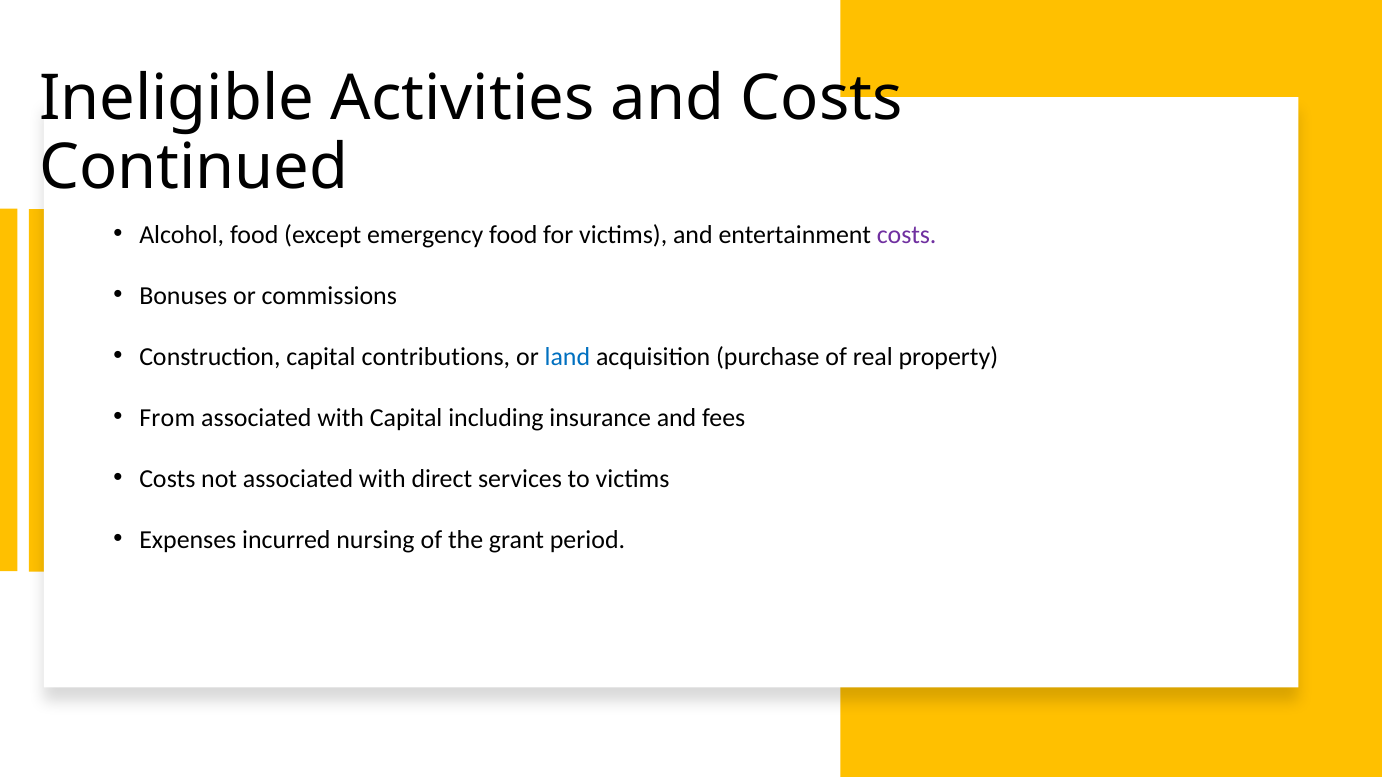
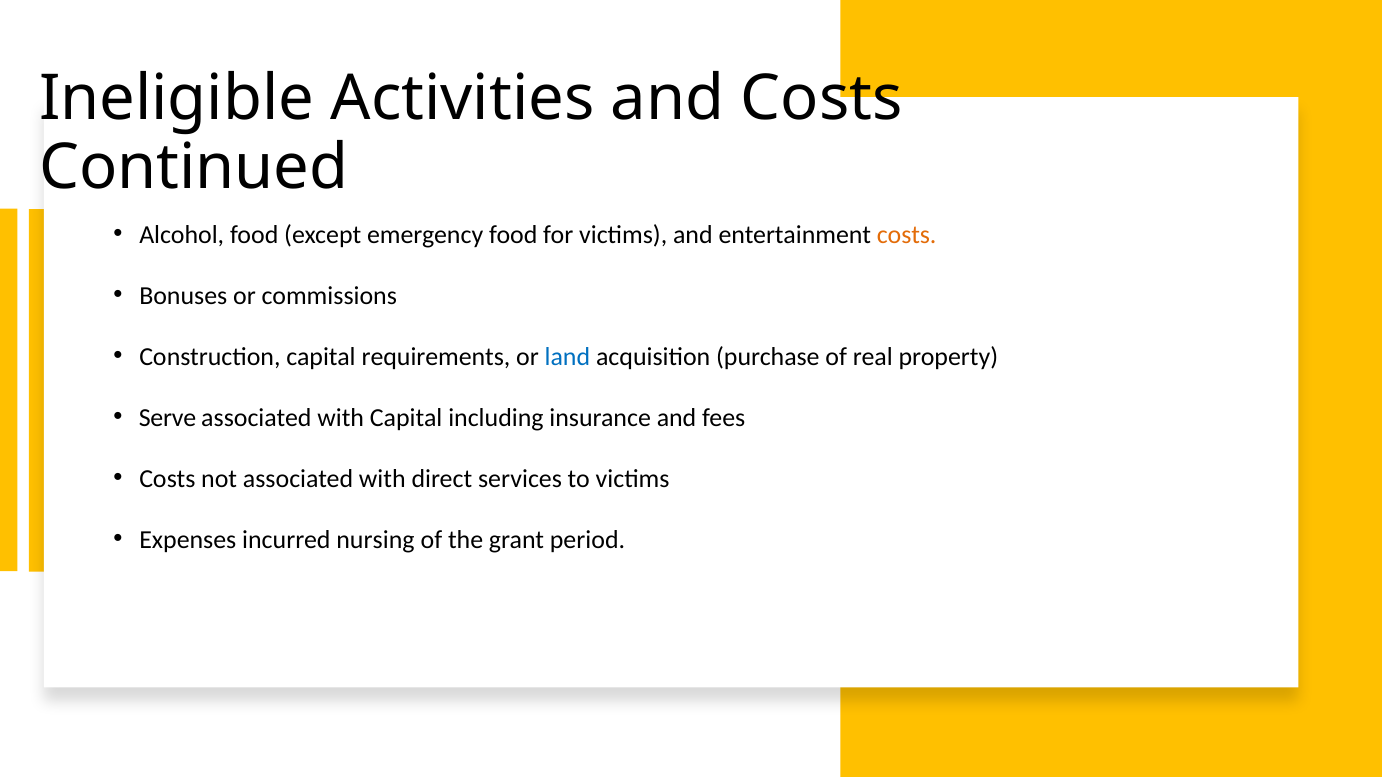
costs colour: purple -> orange (907, 235)
contributions: contributions -> requirements (436, 357)
From: From -> Serve (168, 418)
